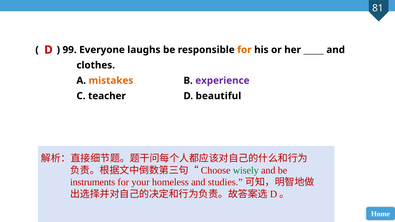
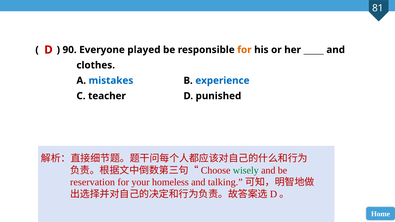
99: 99 -> 90 (70, 50)
laughs: laughs -> played (144, 50)
mistakes colour: orange -> blue (111, 81)
experience colour: purple -> blue (222, 81)
beautiful: beautiful -> punished (218, 96)
instruments: instruments -> reservation (93, 182)
studies: studies -> talking (225, 182)
